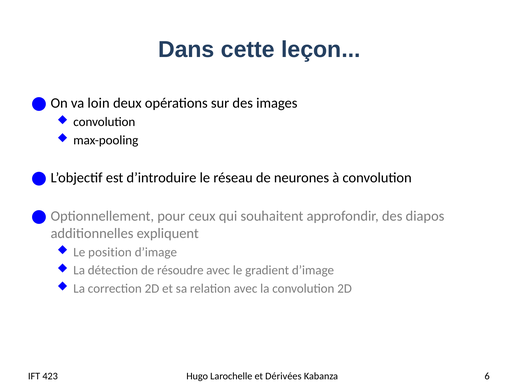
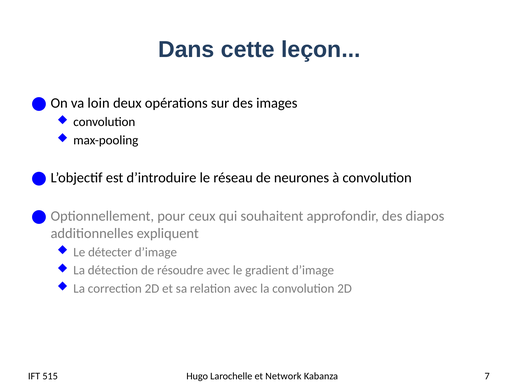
position: position -> détecter (110, 252)
423: 423 -> 515 (50, 377)
Dérivées: Dérivées -> Network (283, 377)
6: 6 -> 7 (487, 376)
